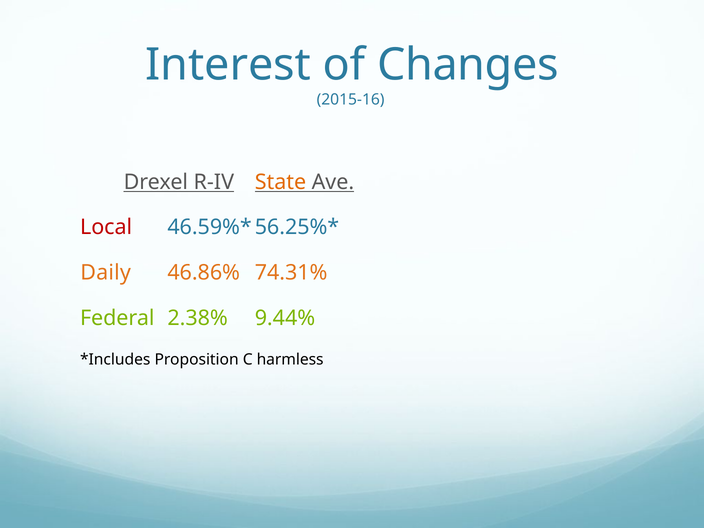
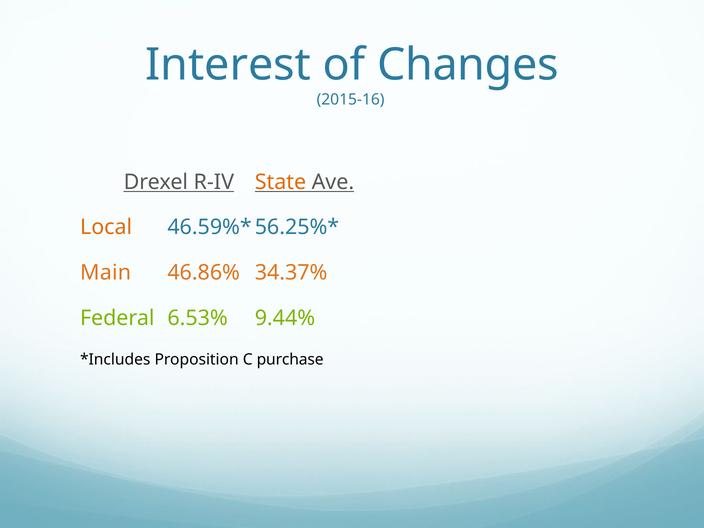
Local colour: red -> orange (106, 227)
Daily: Daily -> Main (106, 273)
74.31%: 74.31% -> 34.37% (291, 273)
2.38%: 2.38% -> 6.53% (198, 318)
harmless: harmless -> purchase (290, 360)
